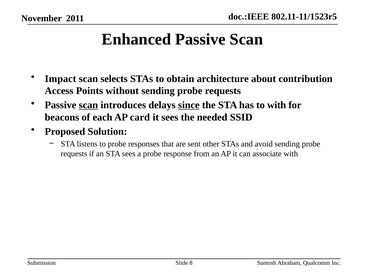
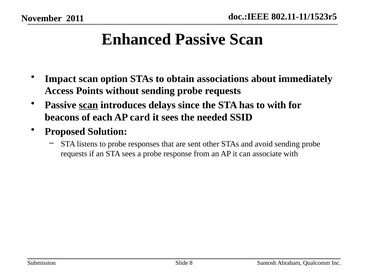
selects: selects -> option (114, 79)
architecture: architecture -> associations (223, 79)
contribution: contribution -> immediately (306, 79)
since underline: present -> none (189, 105)
